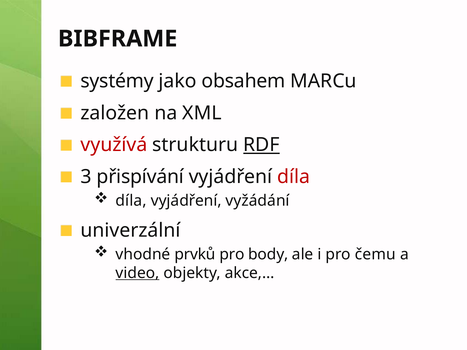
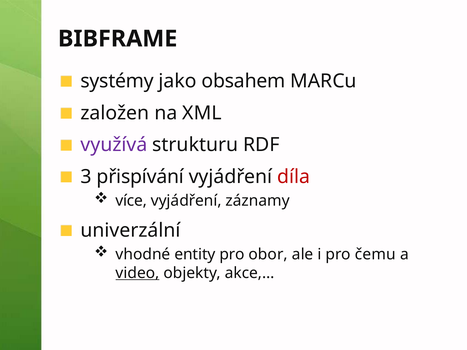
využívá colour: red -> purple (114, 145)
RDF underline: present -> none (261, 145)
díla: díla -> více (131, 201)
vyžádání: vyžádání -> záznamy (258, 201)
prvků: prvků -> entity (195, 254)
body: body -> obor (268, 254)
